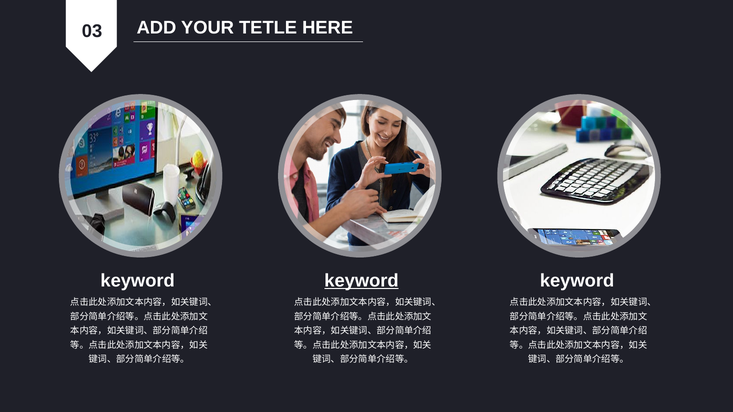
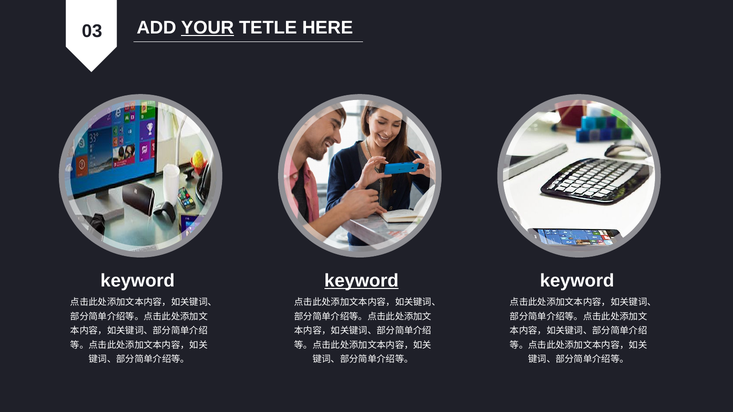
YOUR underline: none -> present (208, 28)
